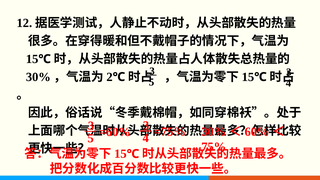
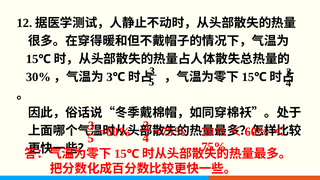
2: 2 -> 3 (110, 77)
